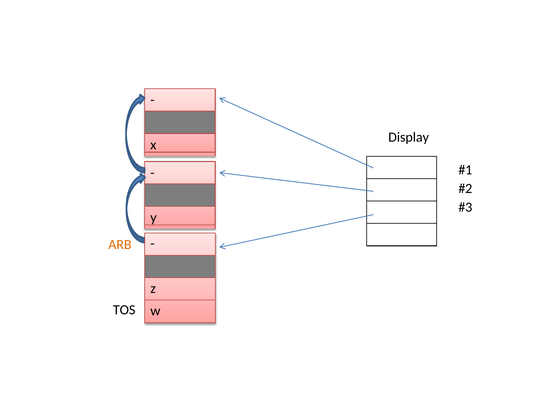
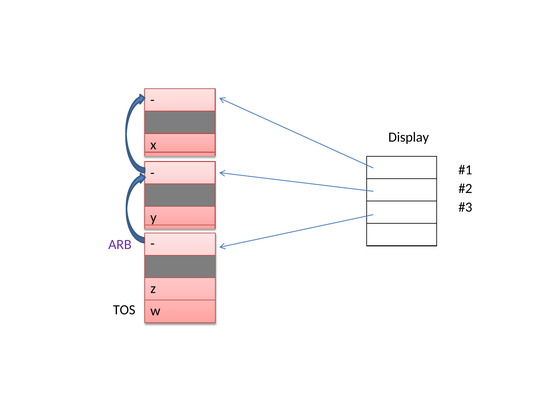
ARB colour: orange -> purple (120, 245)
